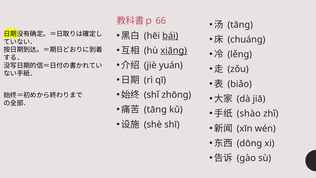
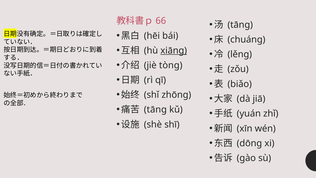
bái underline: present -> none (170, 36)
yuán: yuán -> tòng (171, 65)
shào: shào -> yuán (249, 113)
